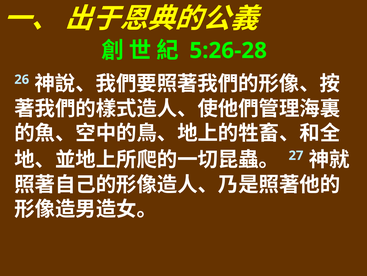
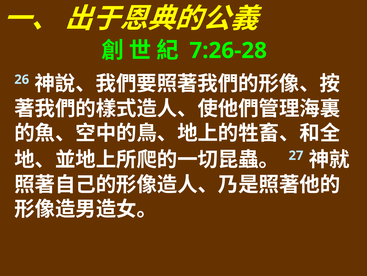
5:26-28: 5:26-28 -> 7:26-28 (228, 50)
